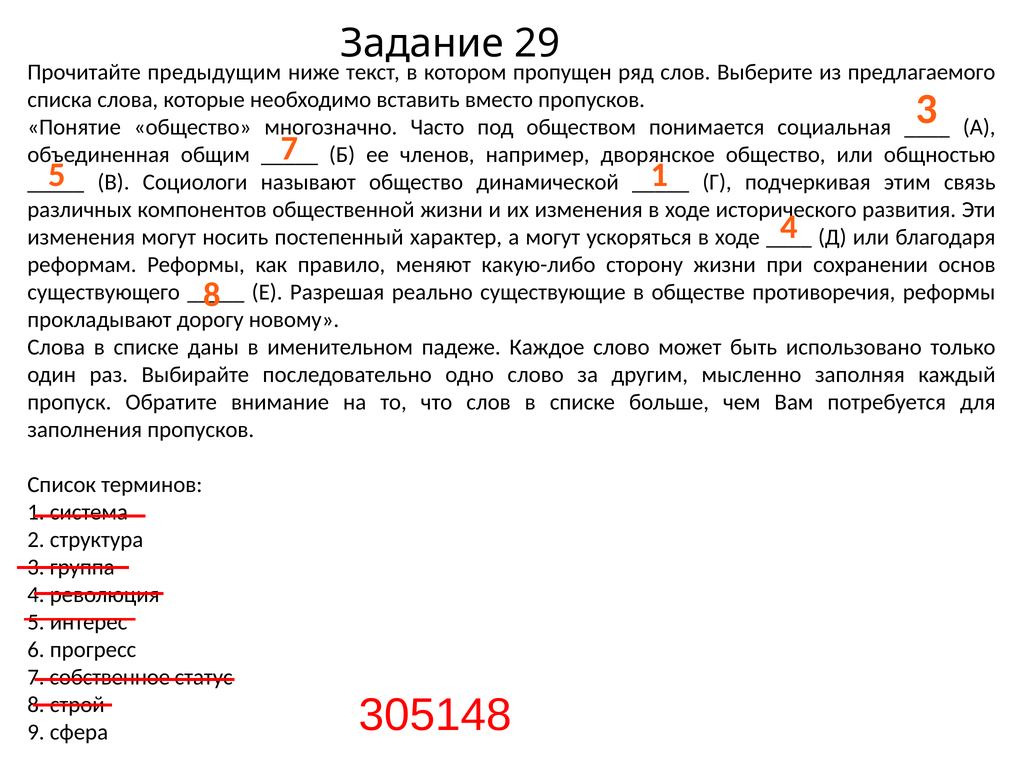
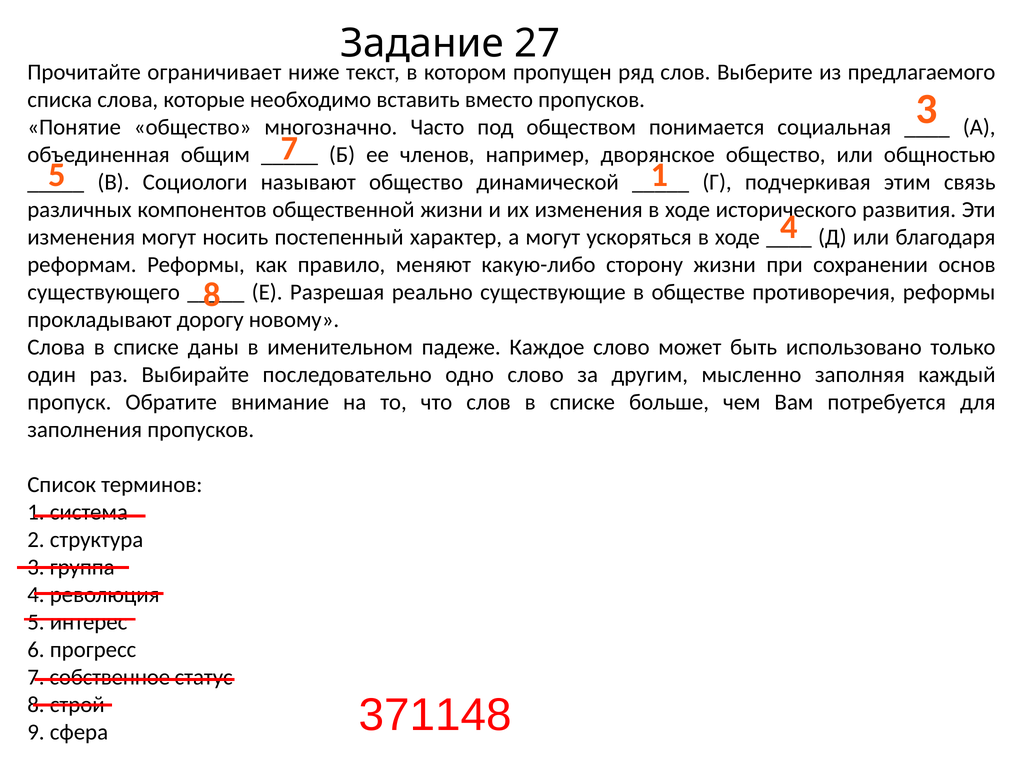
29: 29 -> 27 (537, 43)
предыдущим: предыдущим -> ограничивает (214, 72)
305148: 305148 -> 371148 (435, 716)
